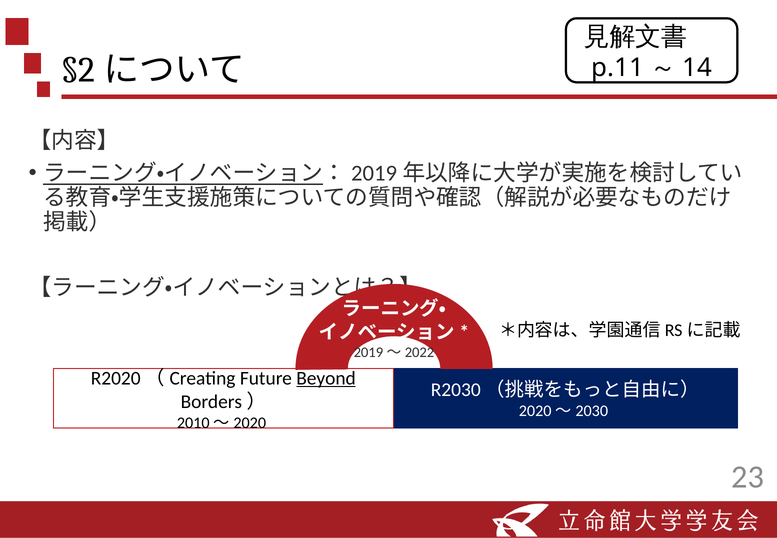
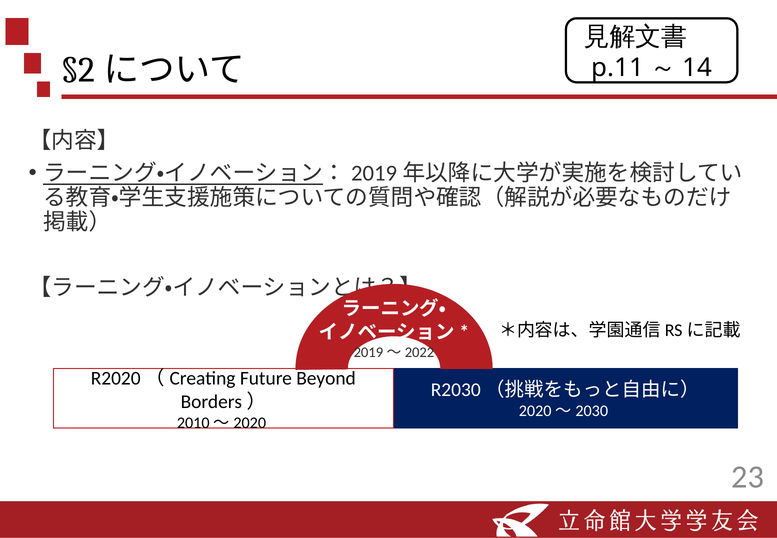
Beyond underline: present -> none (326, 378)
